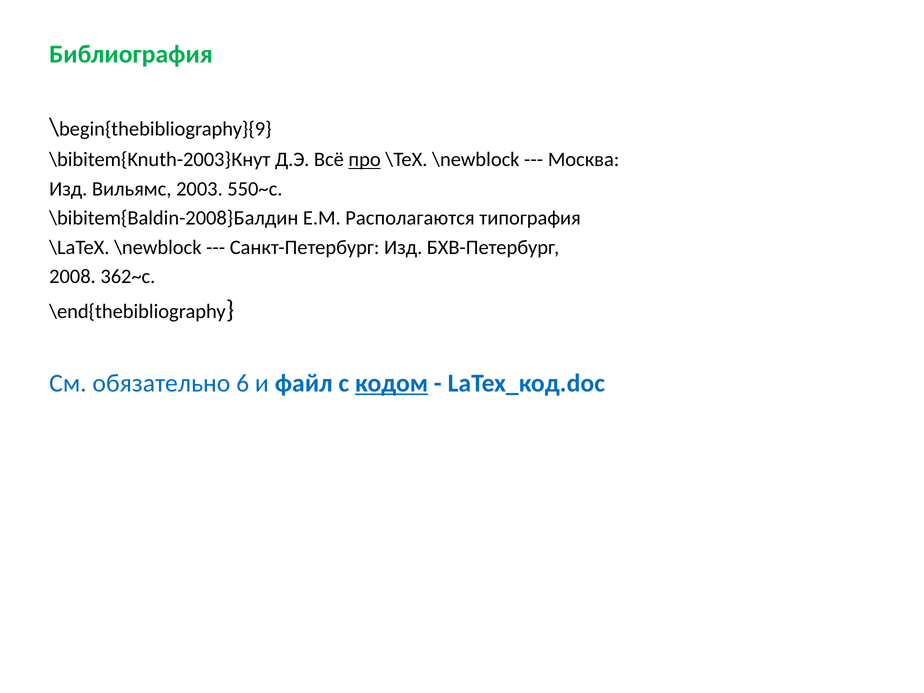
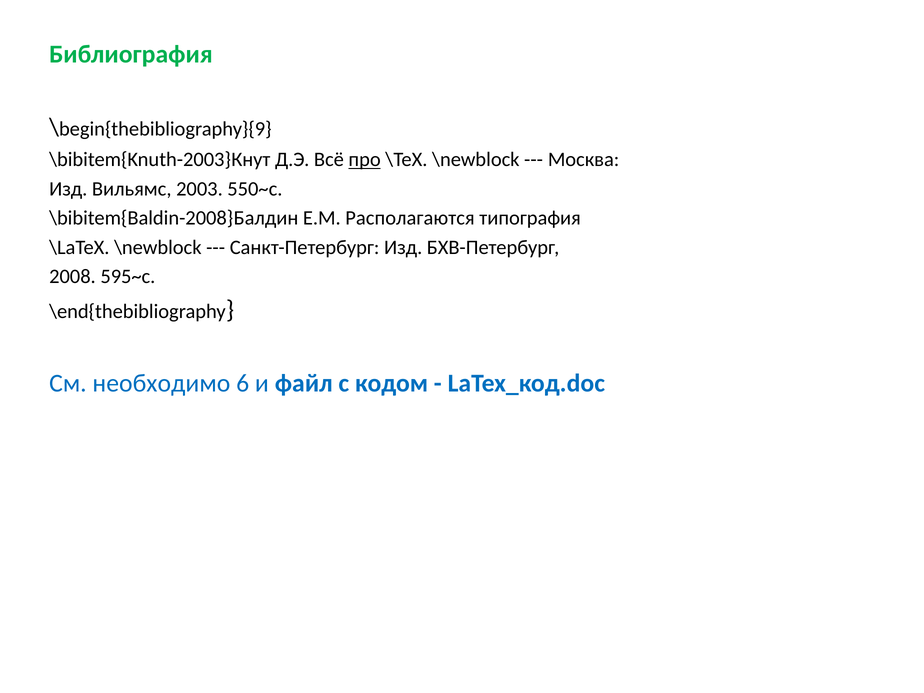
362~с: 362~с -> 595~с (128, 277)
обязательно: обязательно -> необходимо (161, 383)
кодом underline: present -> none (392, 383)
